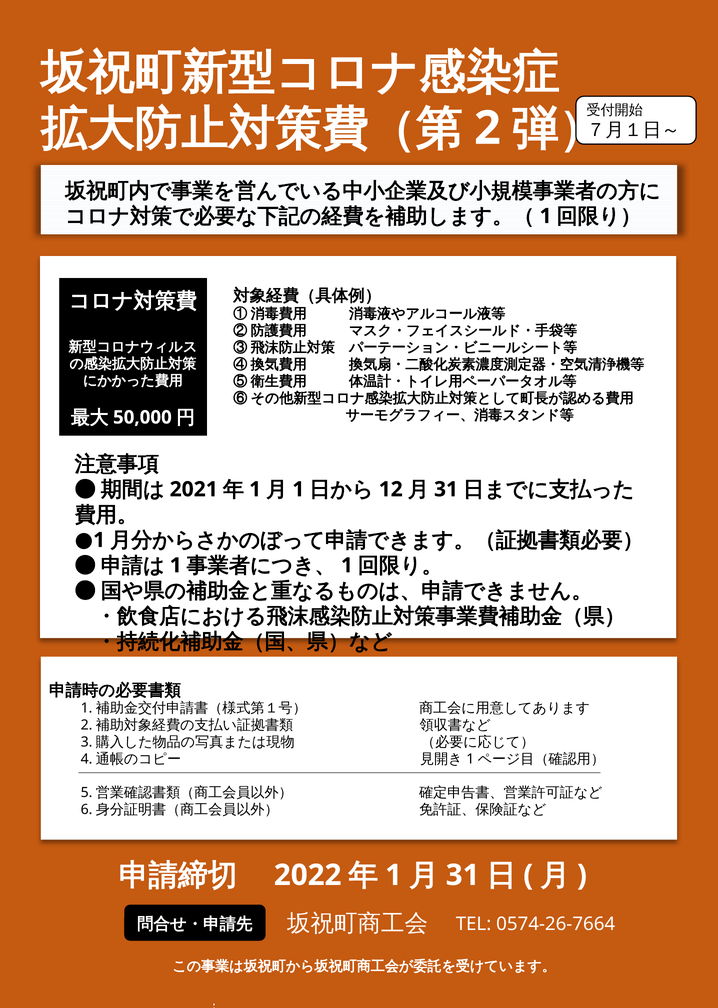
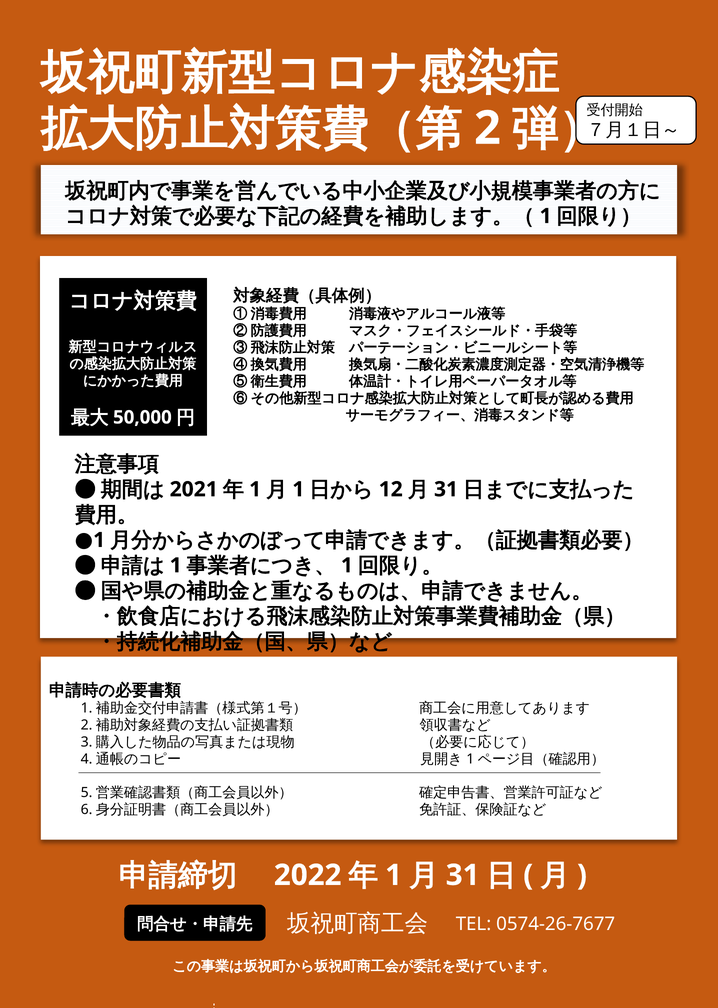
0574-26-7664: 0574-26-7664 -> 0574-26-7677 (556, 924)
